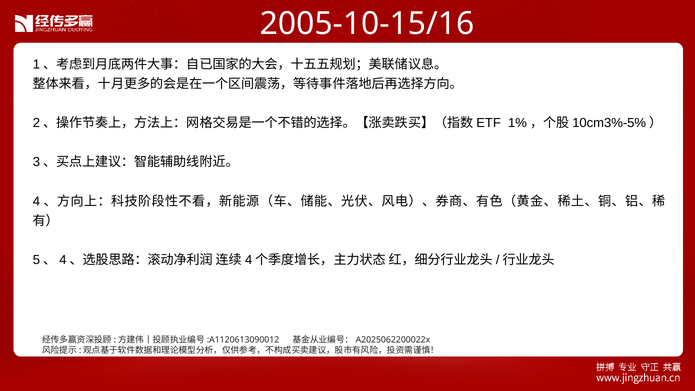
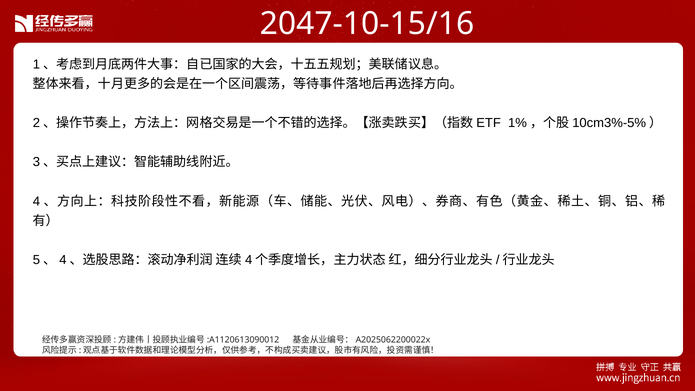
2005-10-15/16: 2005-10-15/16 -> 2047-10-15/16 (367, 24)
